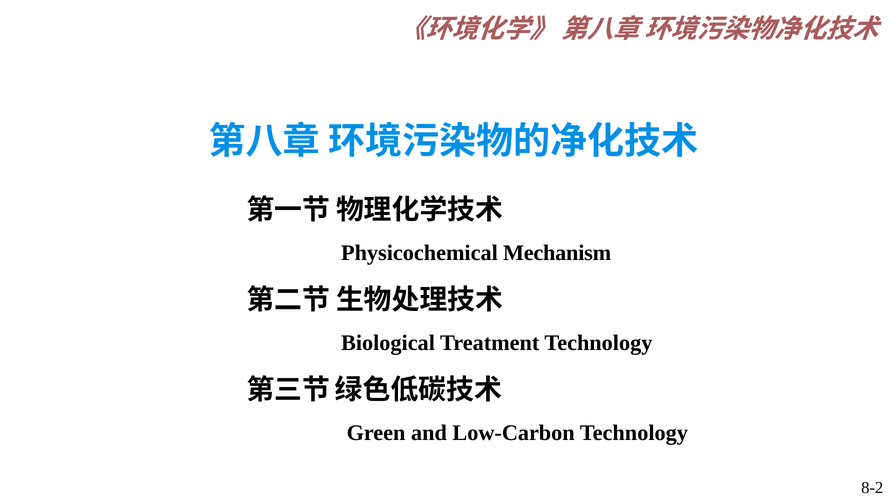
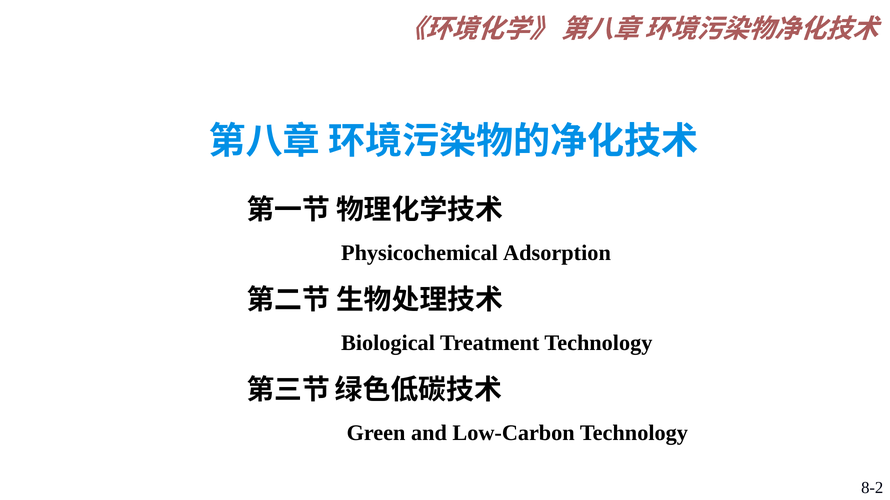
Mechanism: Mechanism -> Adsorption (557, 253)
